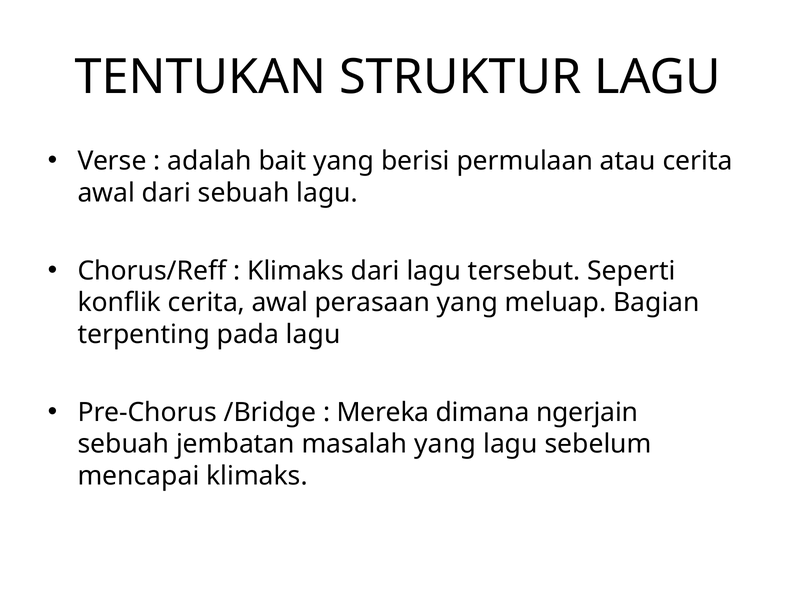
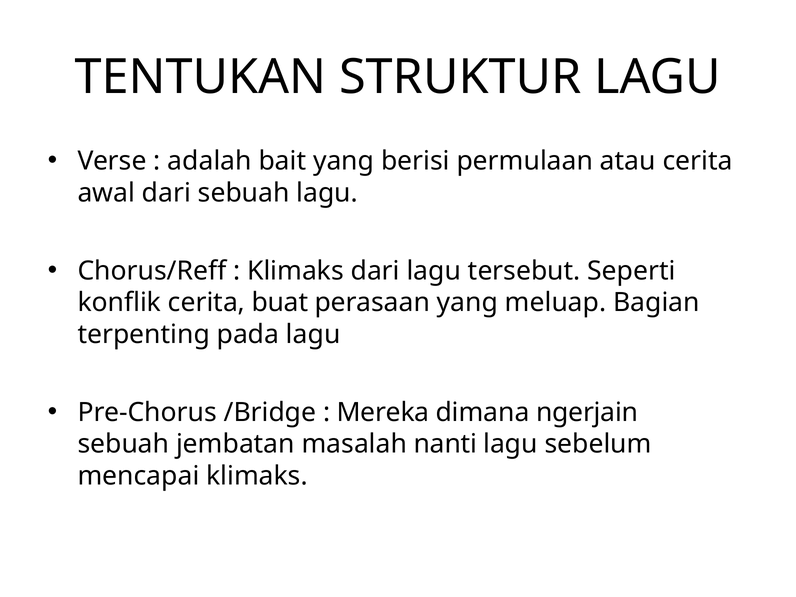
konflik cerita awal: awal -> buat (280, 303)
masalah yang: yang -> nanti (445, 444)
